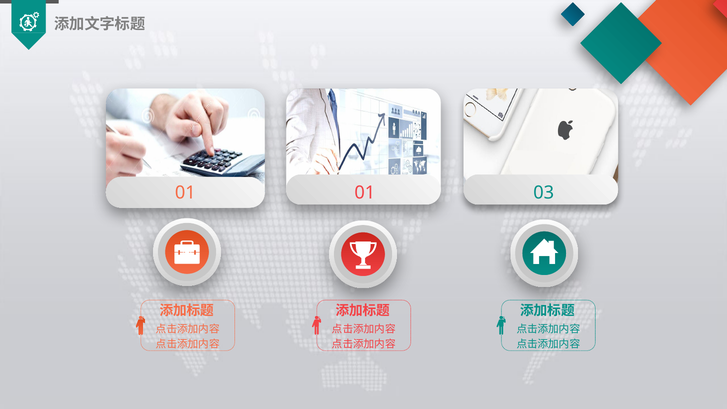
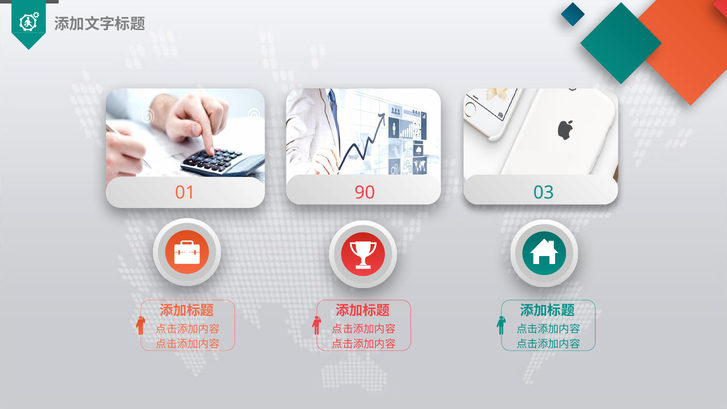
01 01: 01 -> 90 (365, 193)
